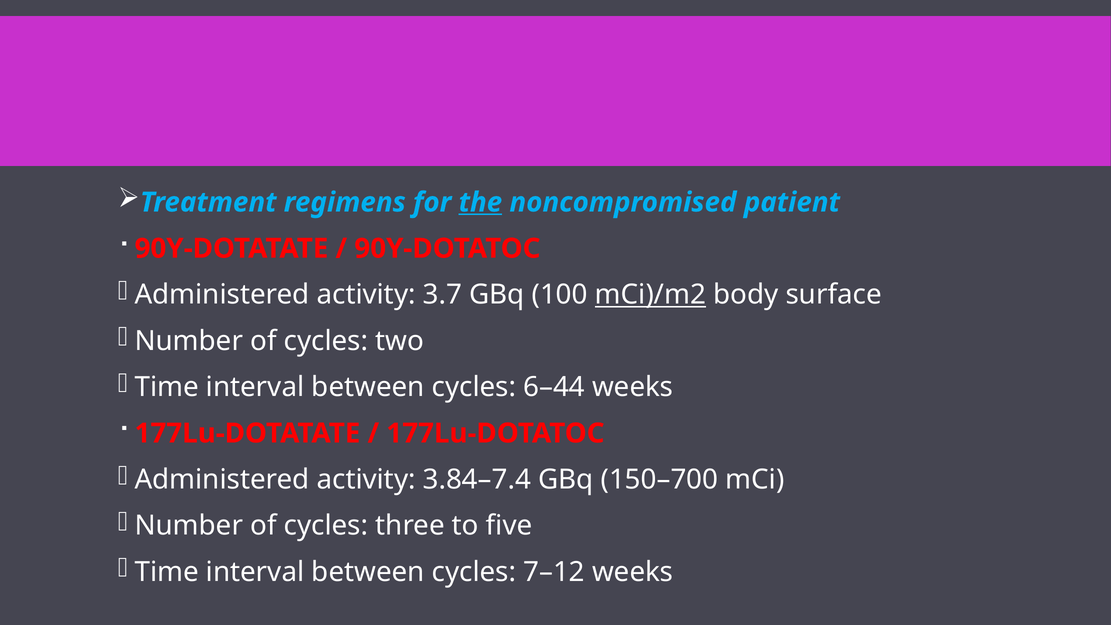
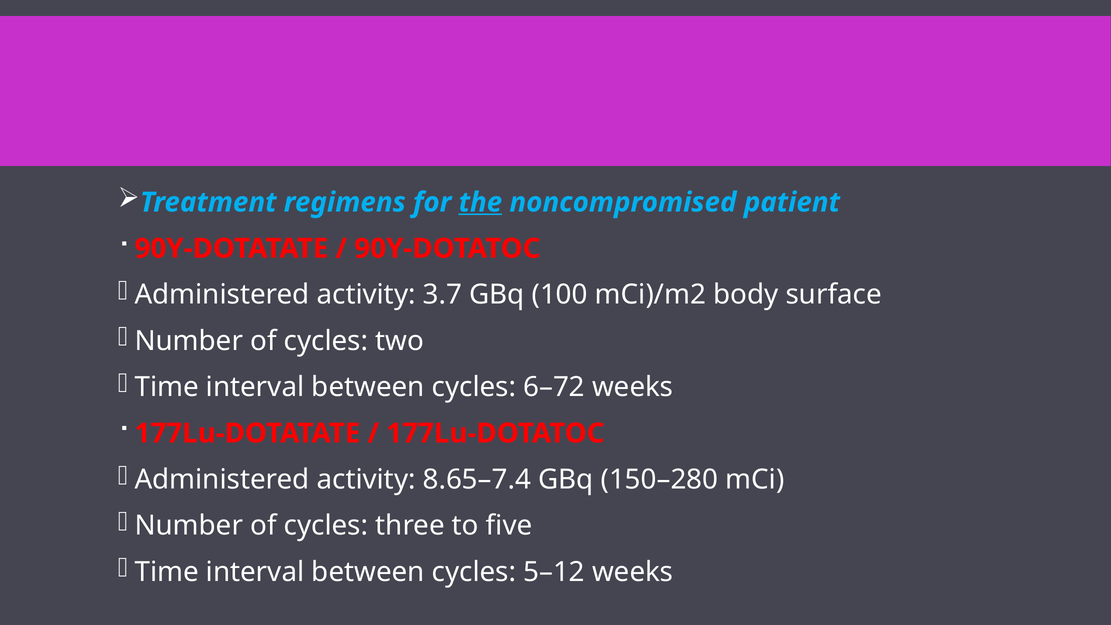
mCi)/m2 underline: present -> none (651, 295)
6–44: 6–44 -> 6–72 (554, 387)
3.84–7.4: 3.84–7.4 -> 8.65–7.4 (477, 479)
150–700: 150–700 -> 150–280 (659, 479)
7–12: 7–12 -> 5–12 (554, 572)
